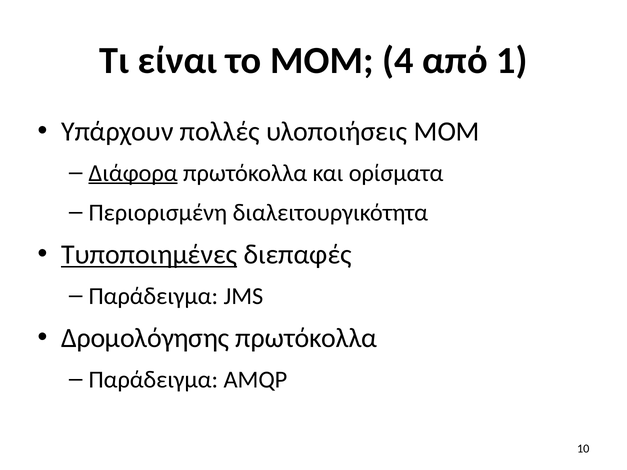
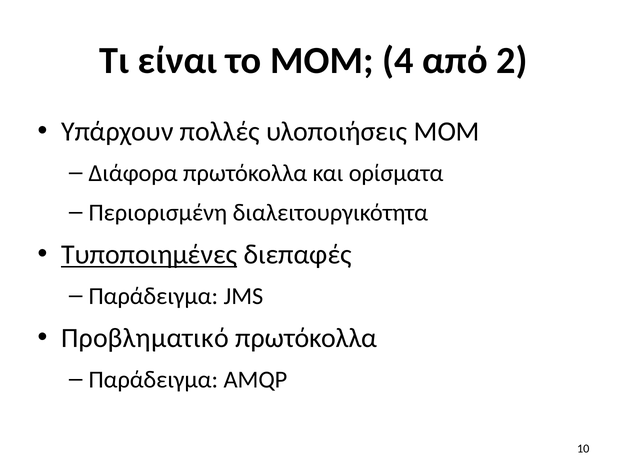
1: 1 -> 2 (512, 61)
Διάφορα underline: present -> none (133, 173)
Δρομολόγησης: Δρομολόγησης -> Προβληματικό (145, 338)
